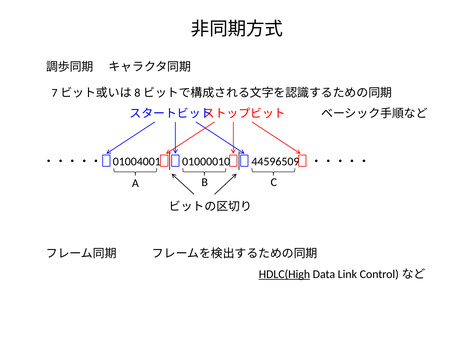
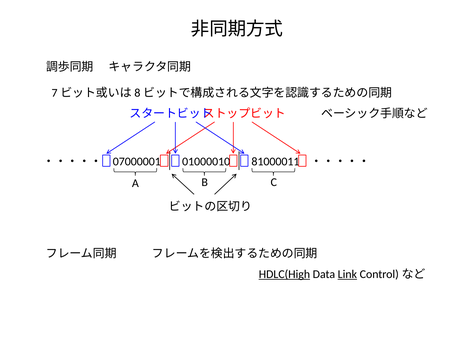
01004001: 01004001 -> 07000001 (137, 161)
44596509: 44596509 -> 81000011 (275, 161)
Link underline: none -> present (347, 274)
